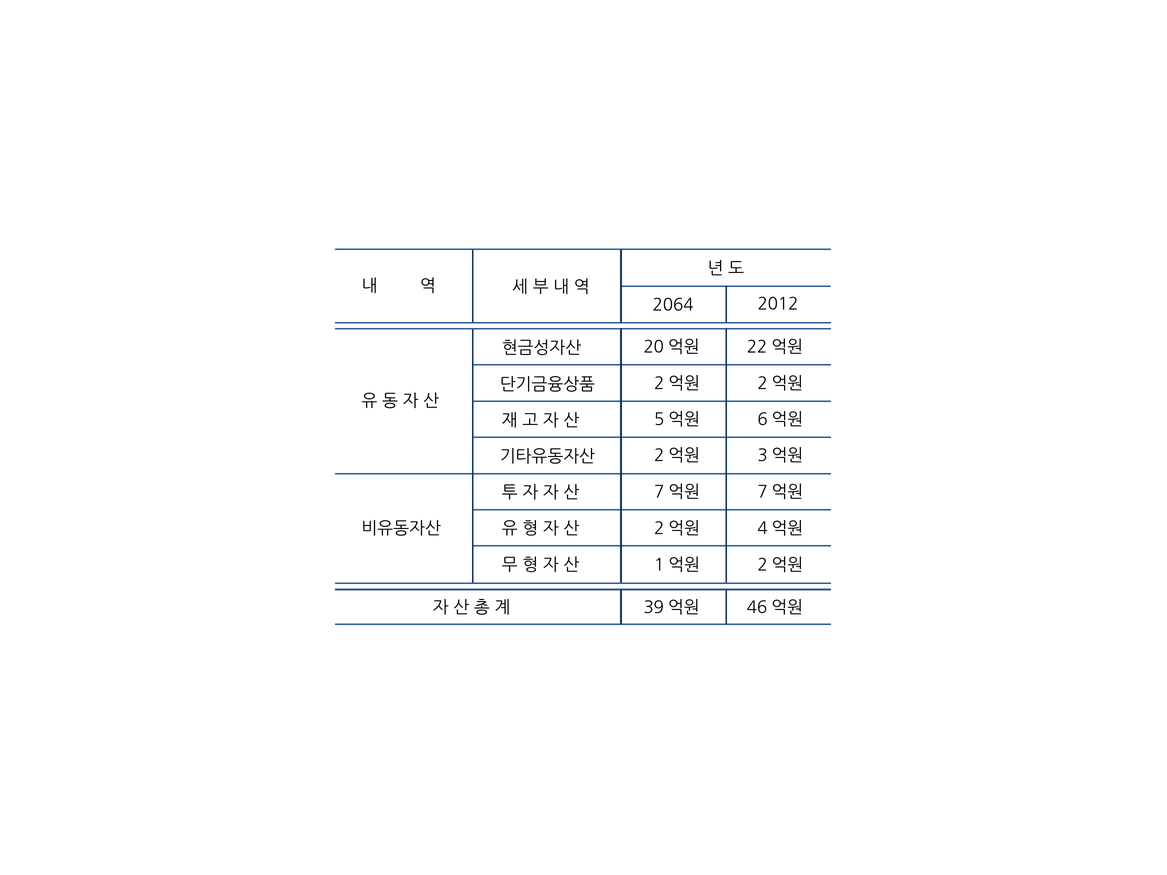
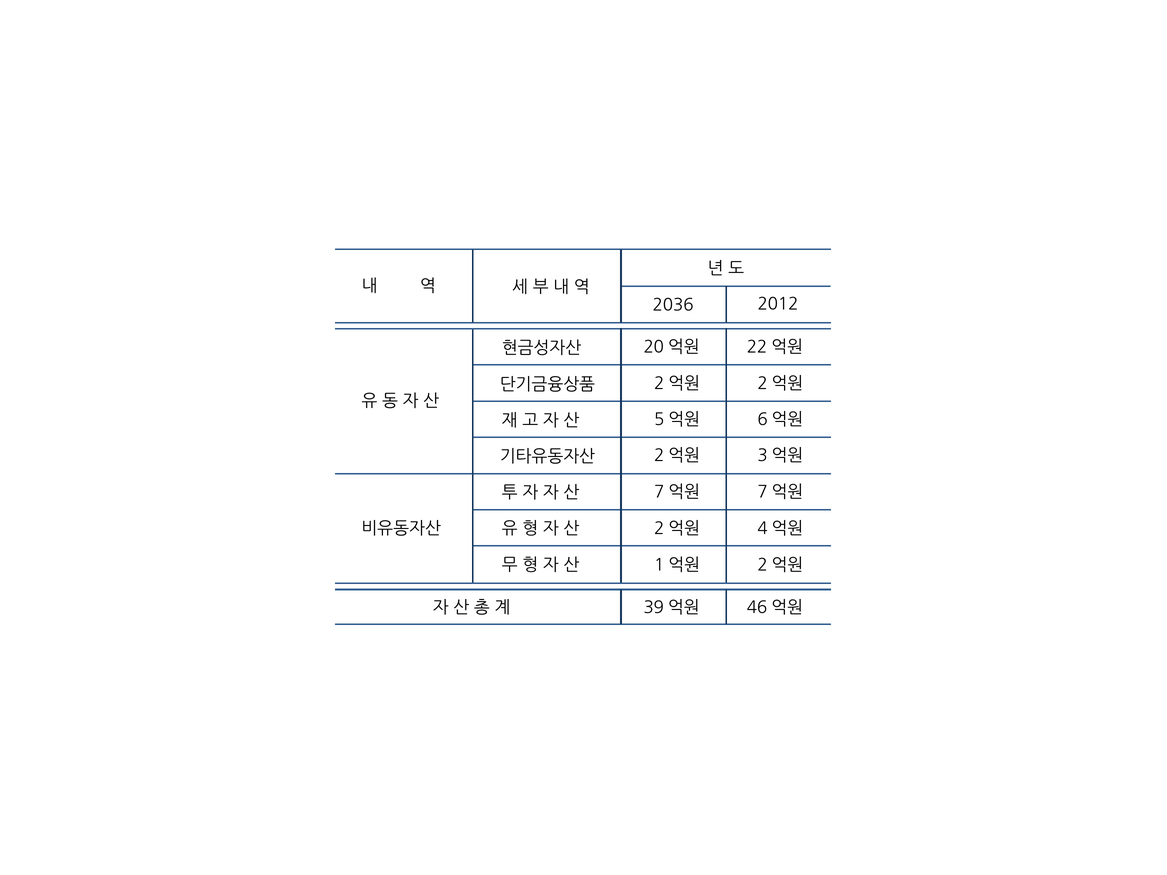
2064: 2064 -> 2036 (673, 305)
